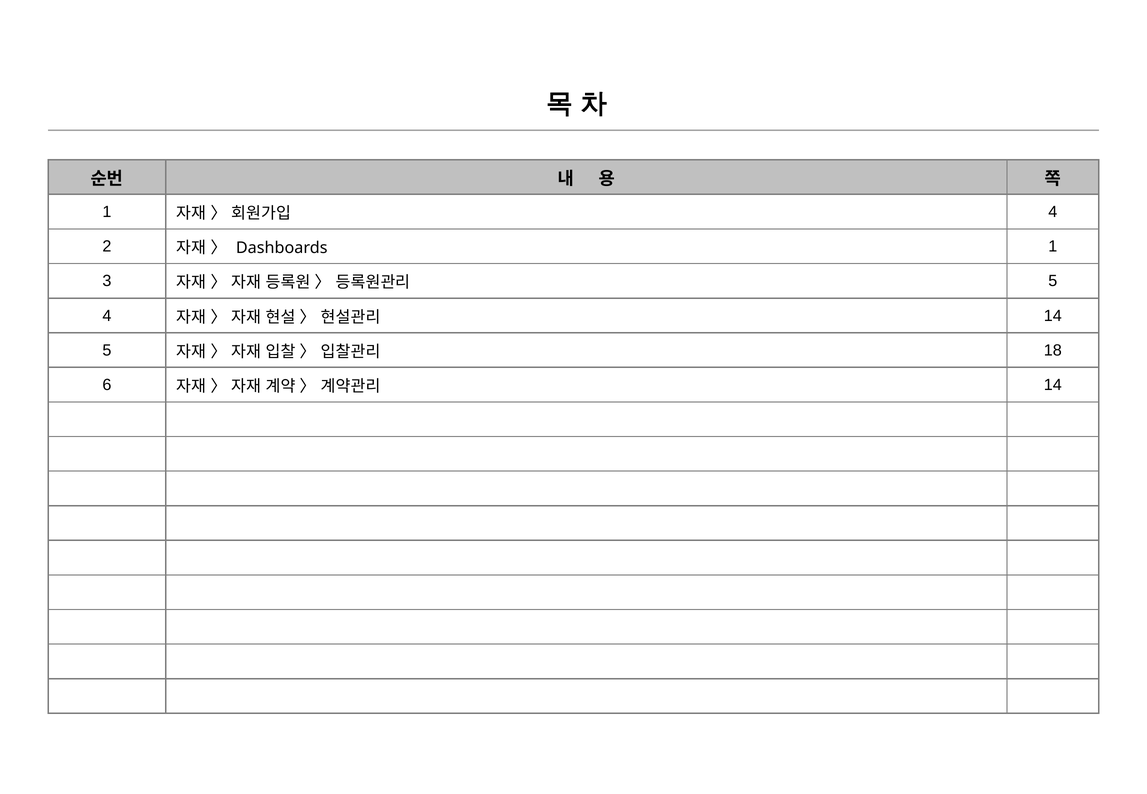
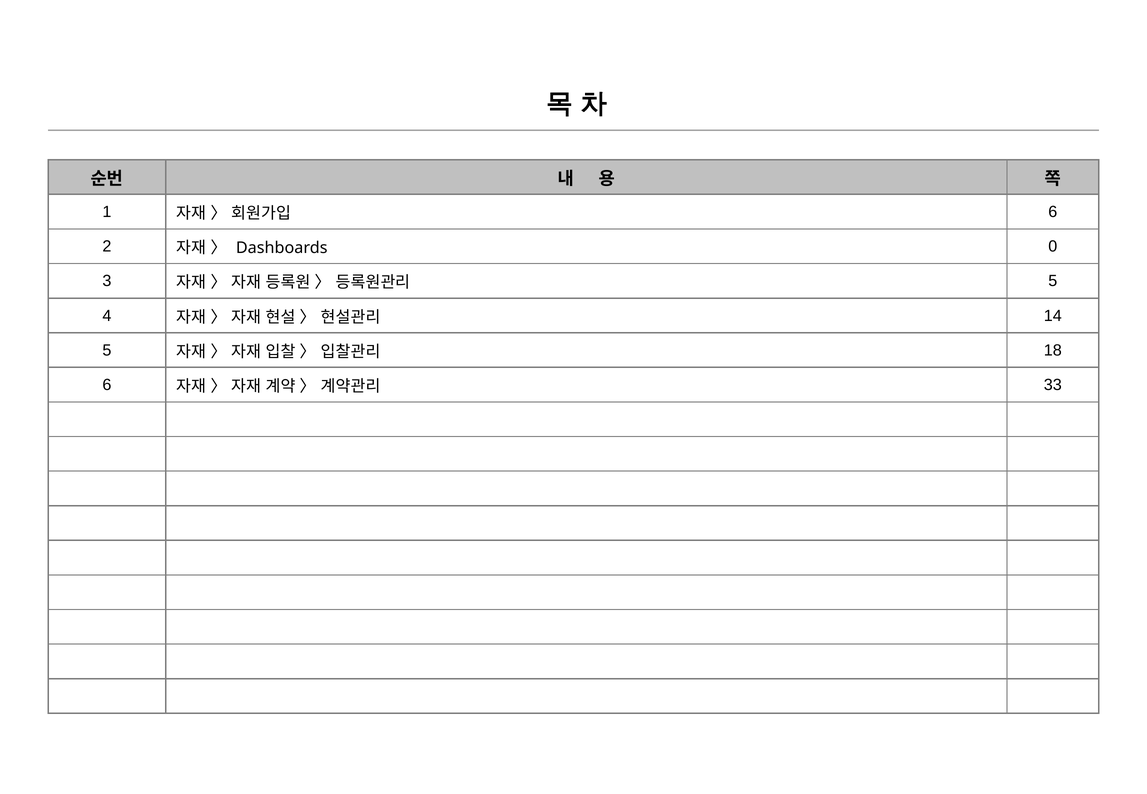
4: 4 -> 6 (1053, 212)
Dashboards 1: 1 -> 0 (1053, 247)
14: 14 -> 33 (1053, 385)
